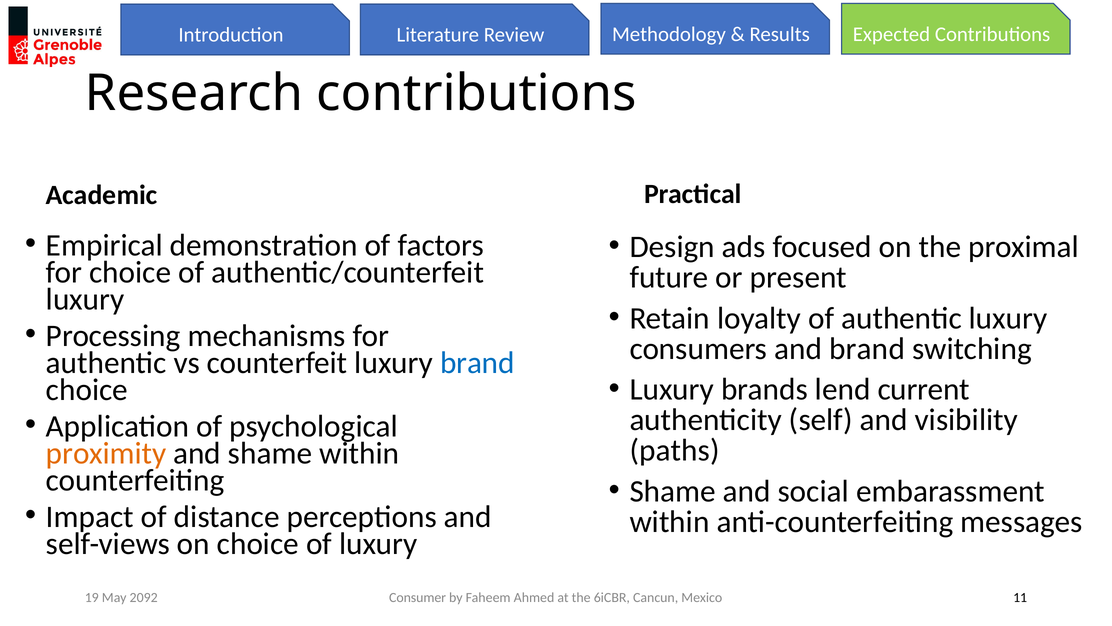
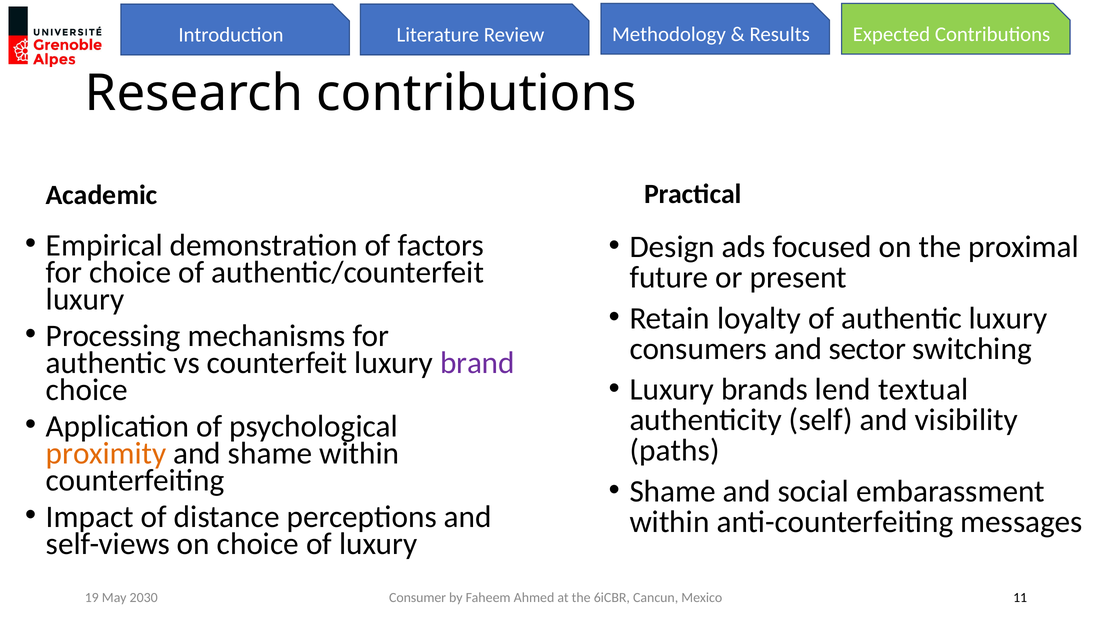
and brand: brand -> sector (867, 348)
brand colour: blue -> purple (477, 362)
current: current -> textual (923, 389)
2092: 2092 -> 2030 (144, 597)
